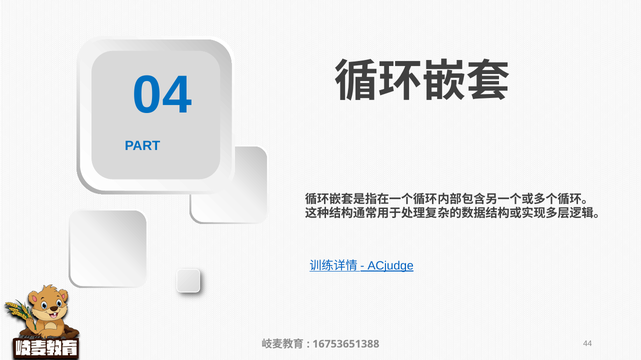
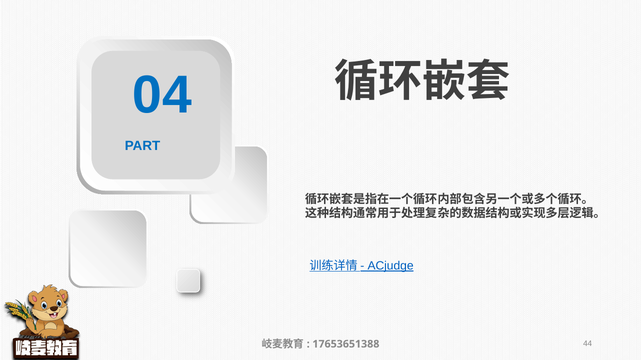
16753651388: 16753651388 -> 17653651388 (346, 345)
